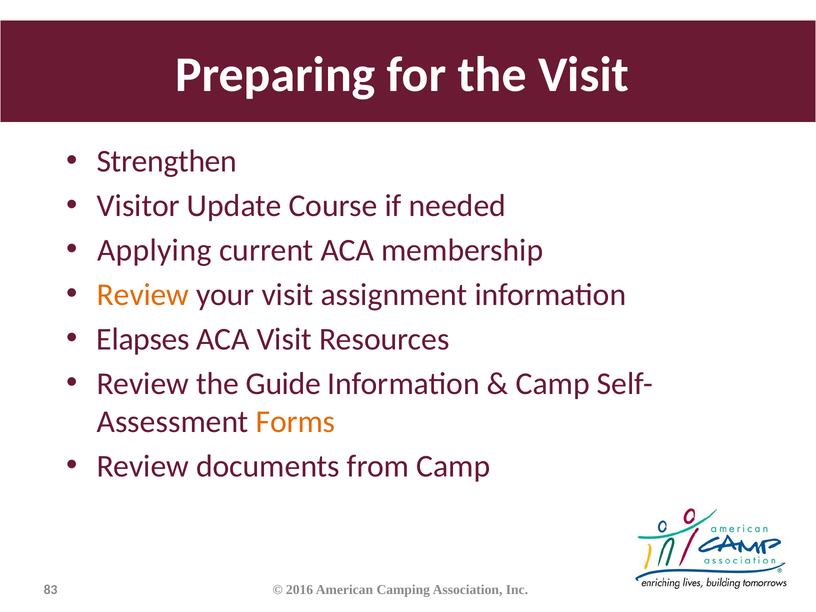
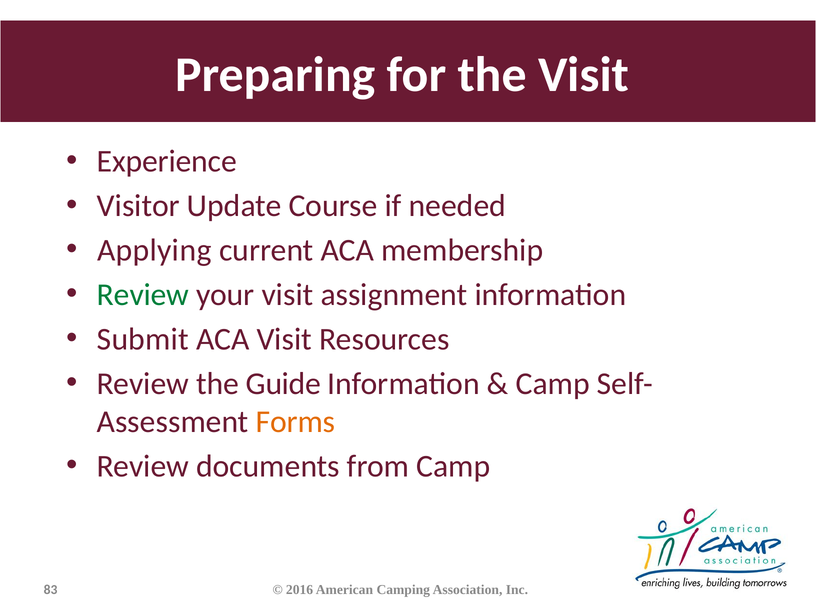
Strengthen: Strengthen -> Experience (167, 161)
Review colour: orange -> green (143, 295)
Elapses: Elapses -> Submit (143, 339)
